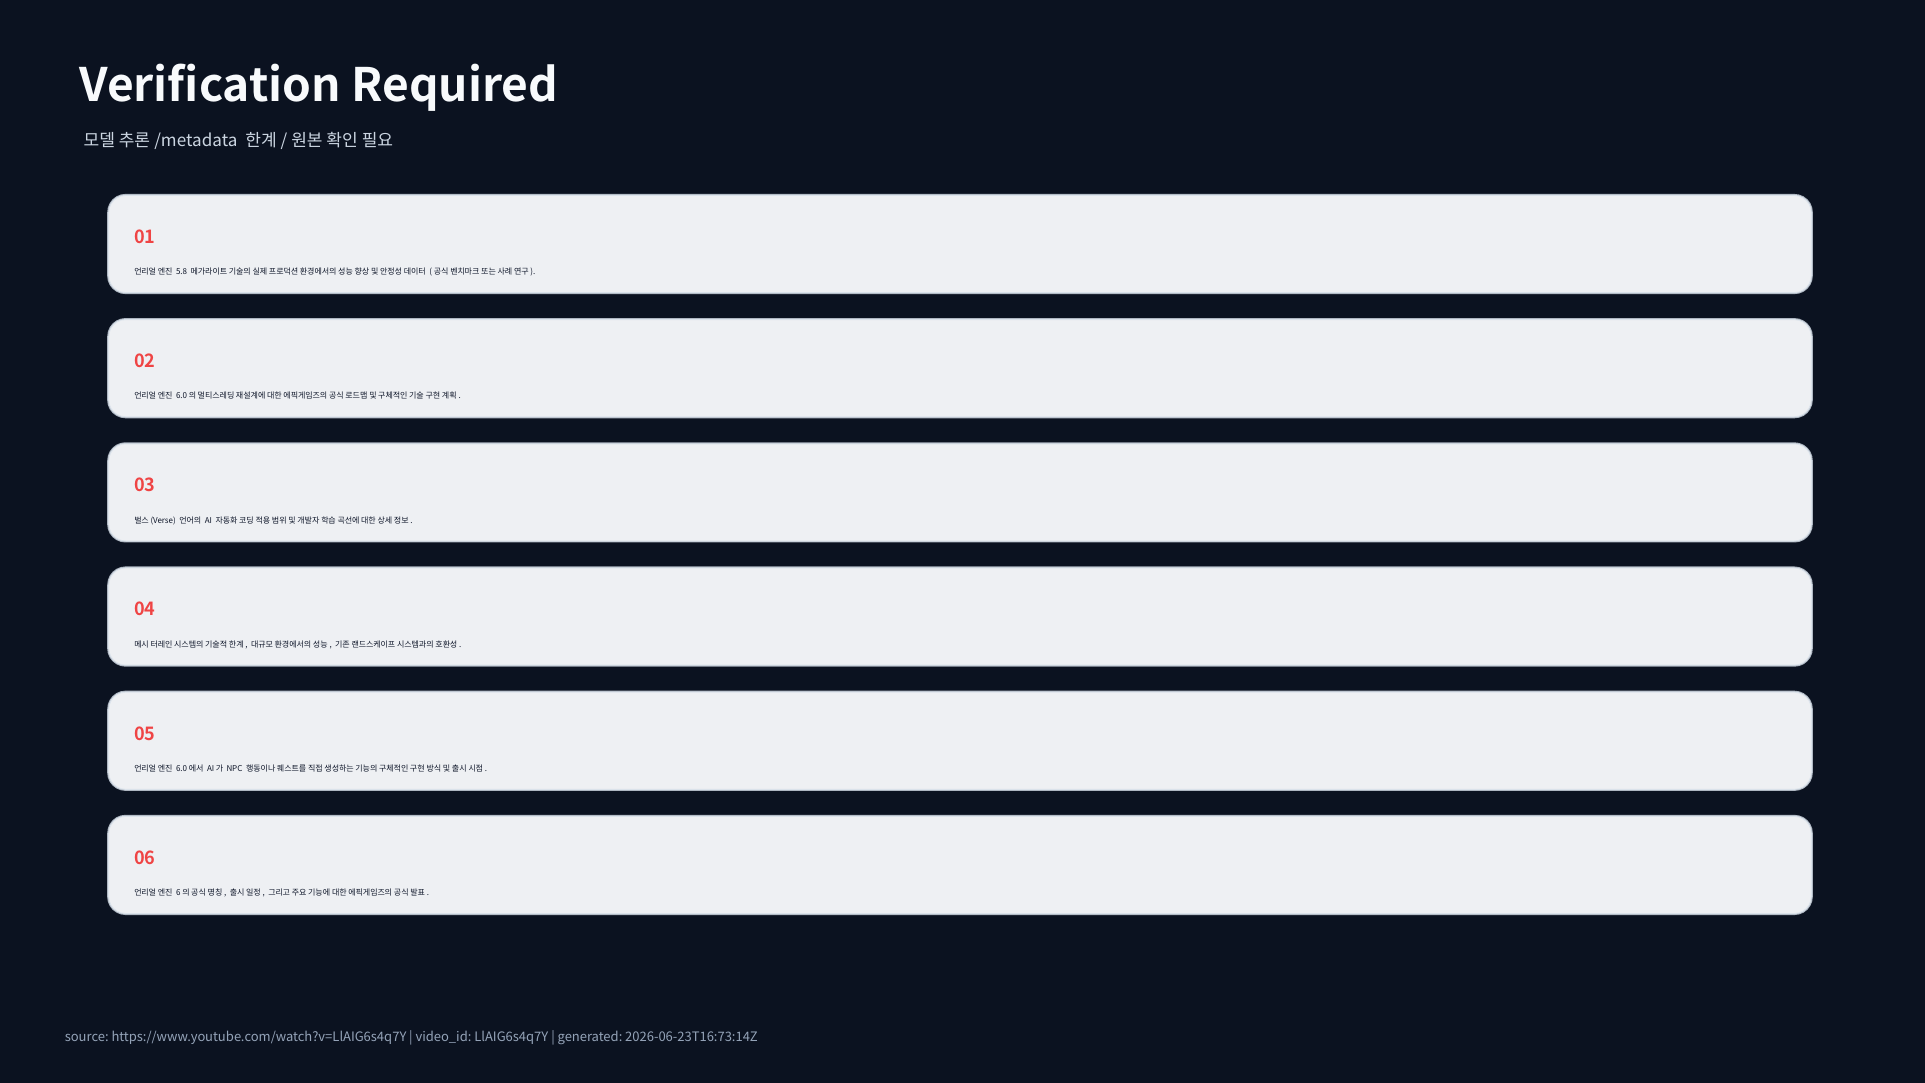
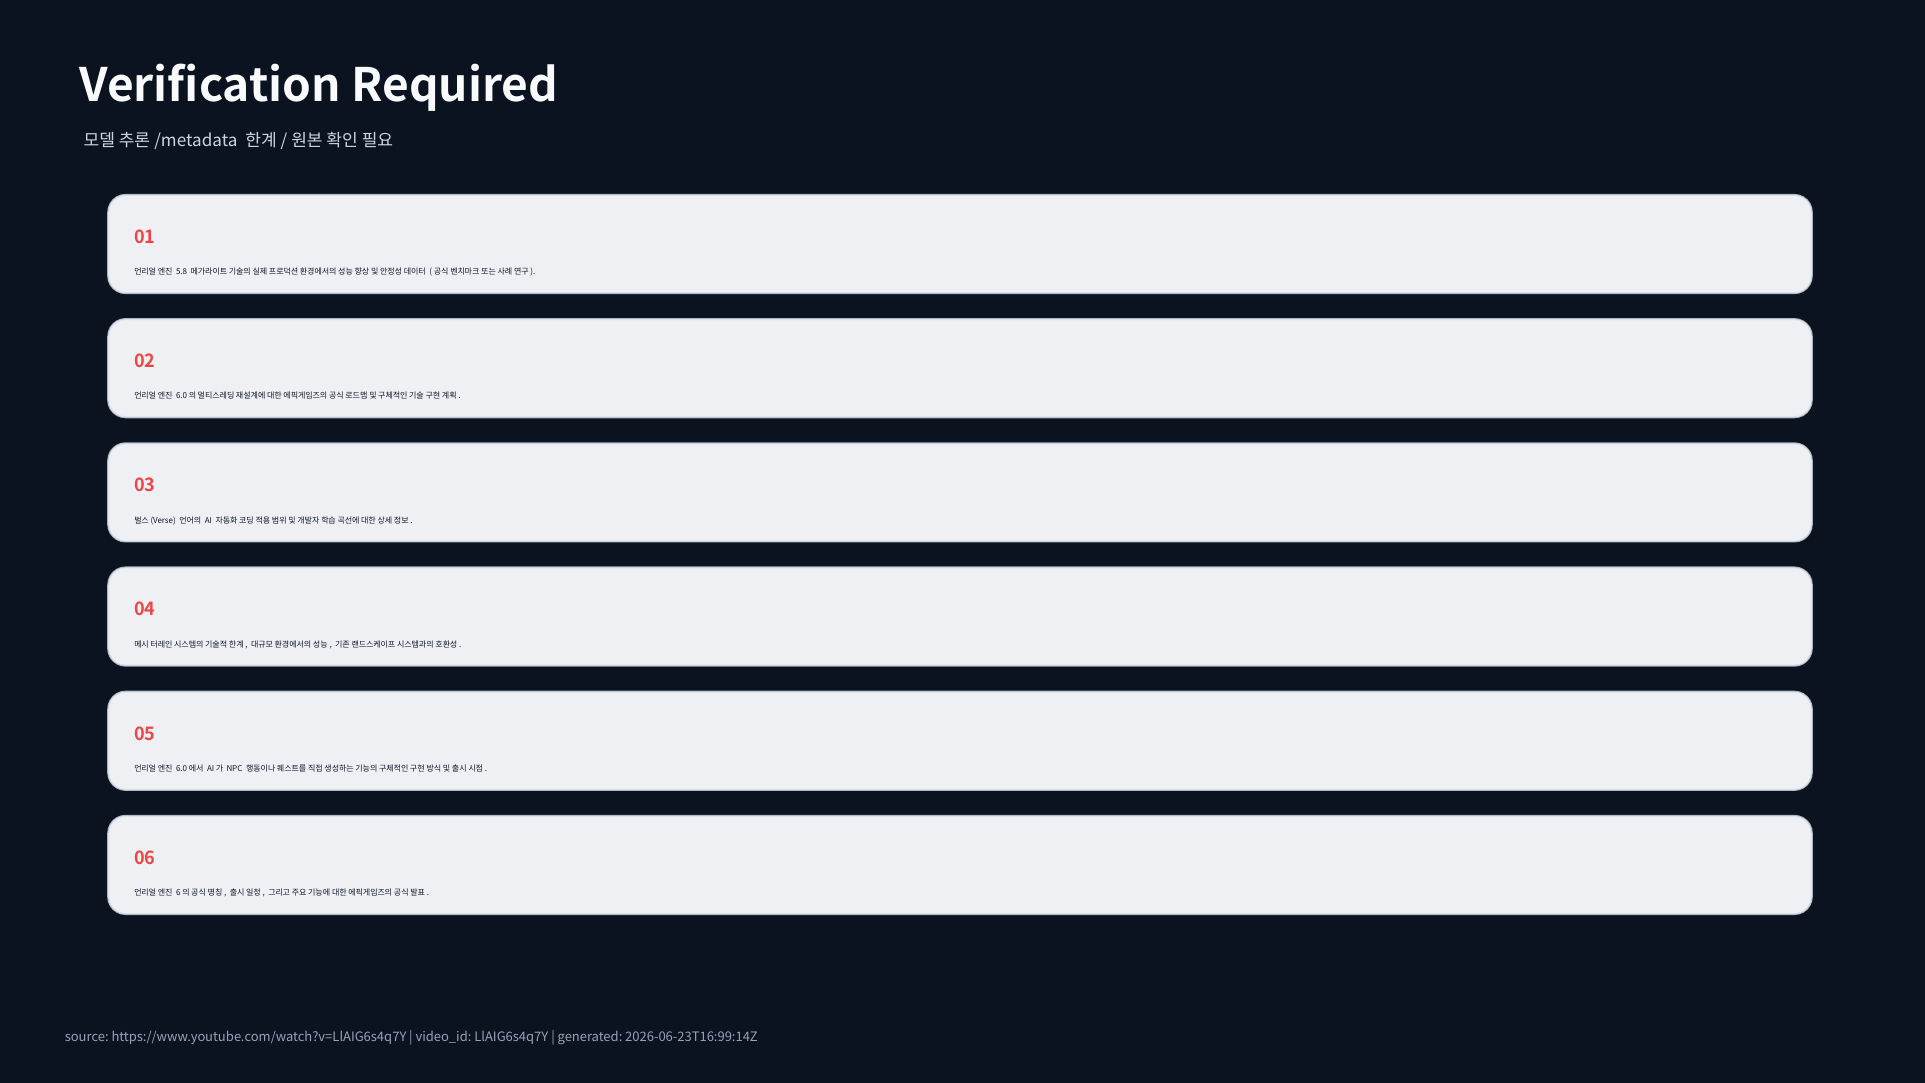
2026-06-23T16:73:14Z: 2026-06-23T16:73:14Z -> 2026-06-23T16:99:14Z (692, 1037)
